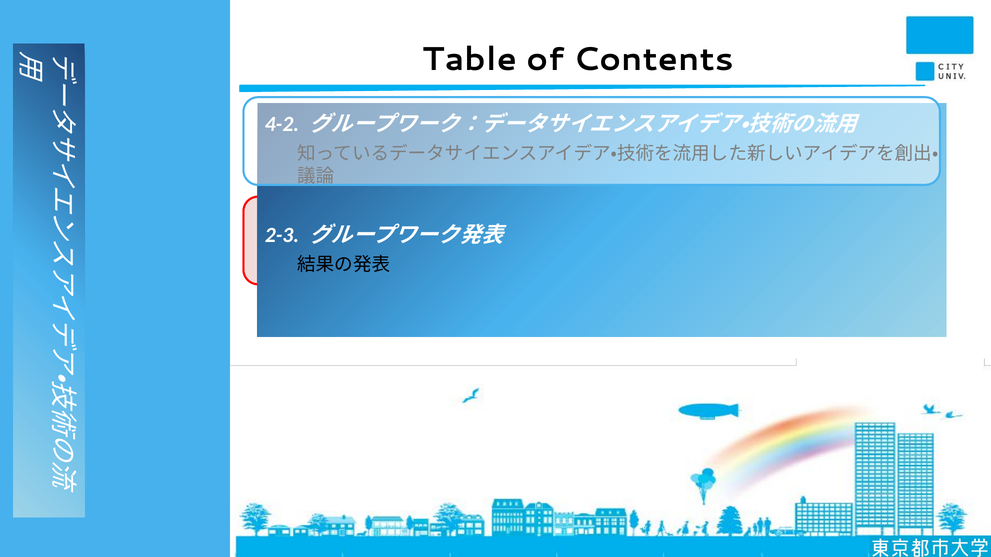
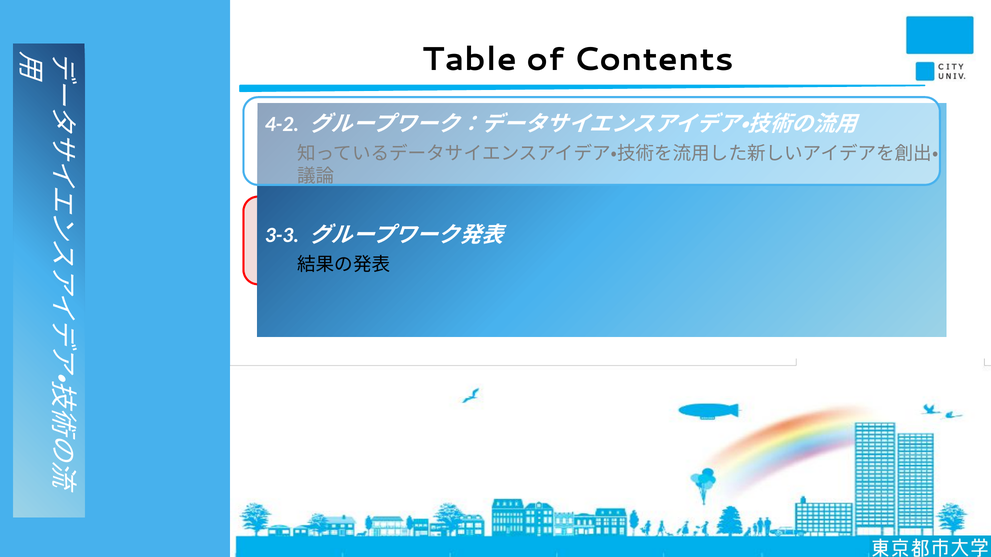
2-3: 2-3 -> 3-3 (282, 235)
